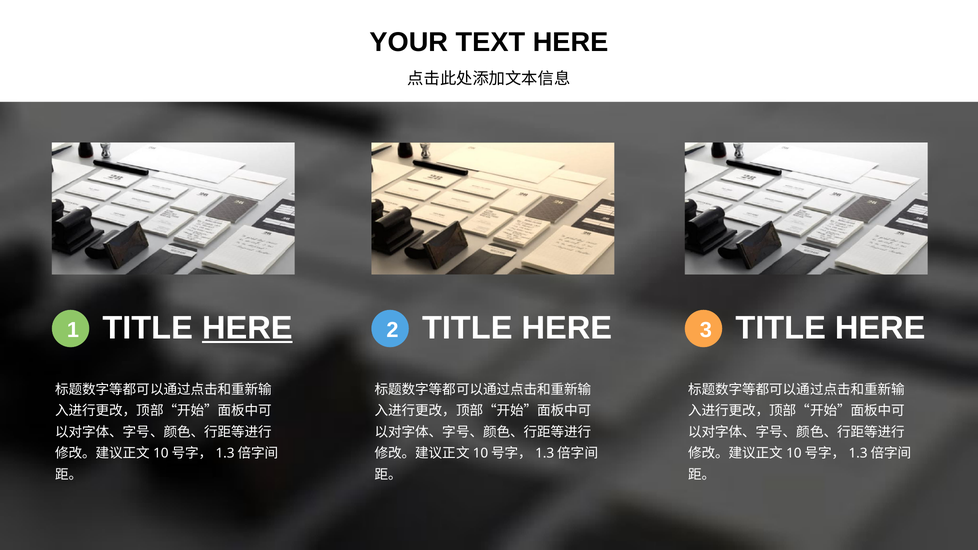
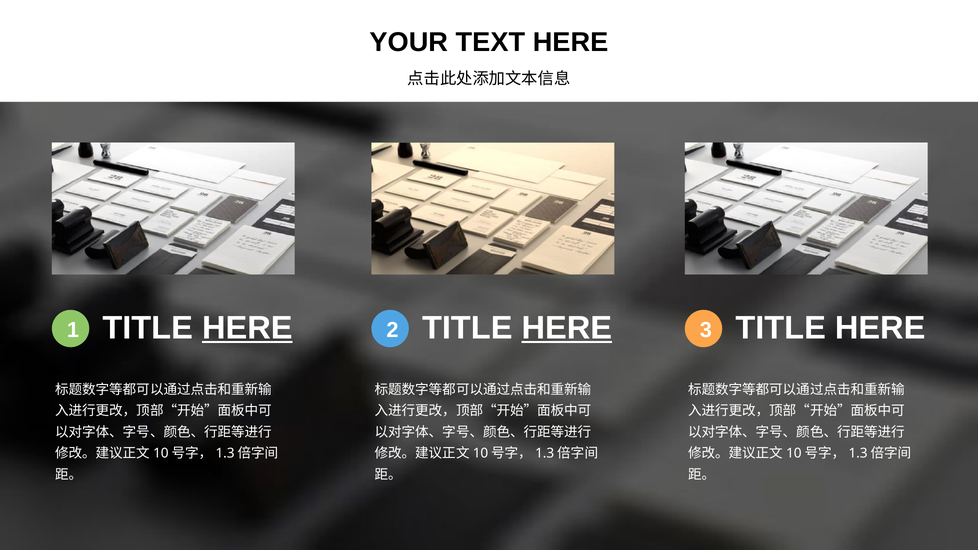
HERE underline: none -> present (567, 328)
